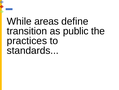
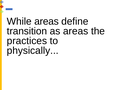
as public: public -> areas (76, 31)
standards: standards -> physically (33, 50)
